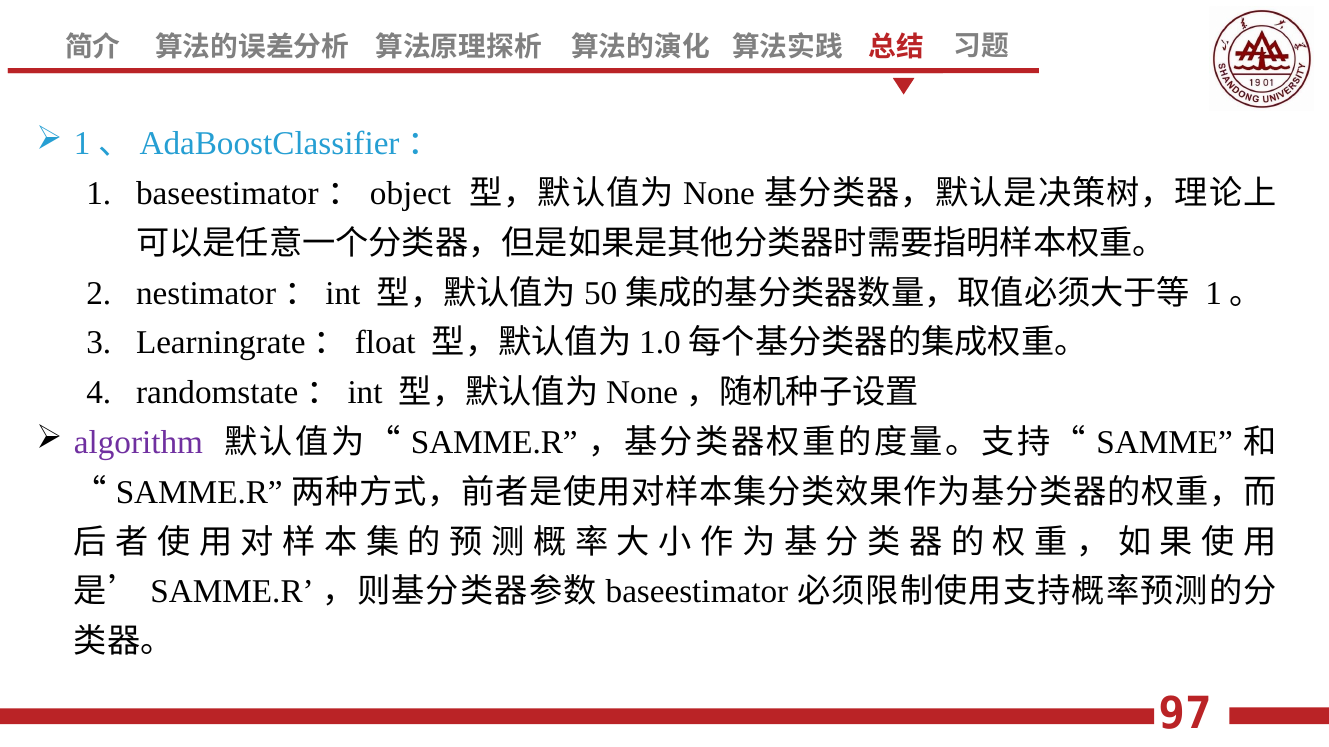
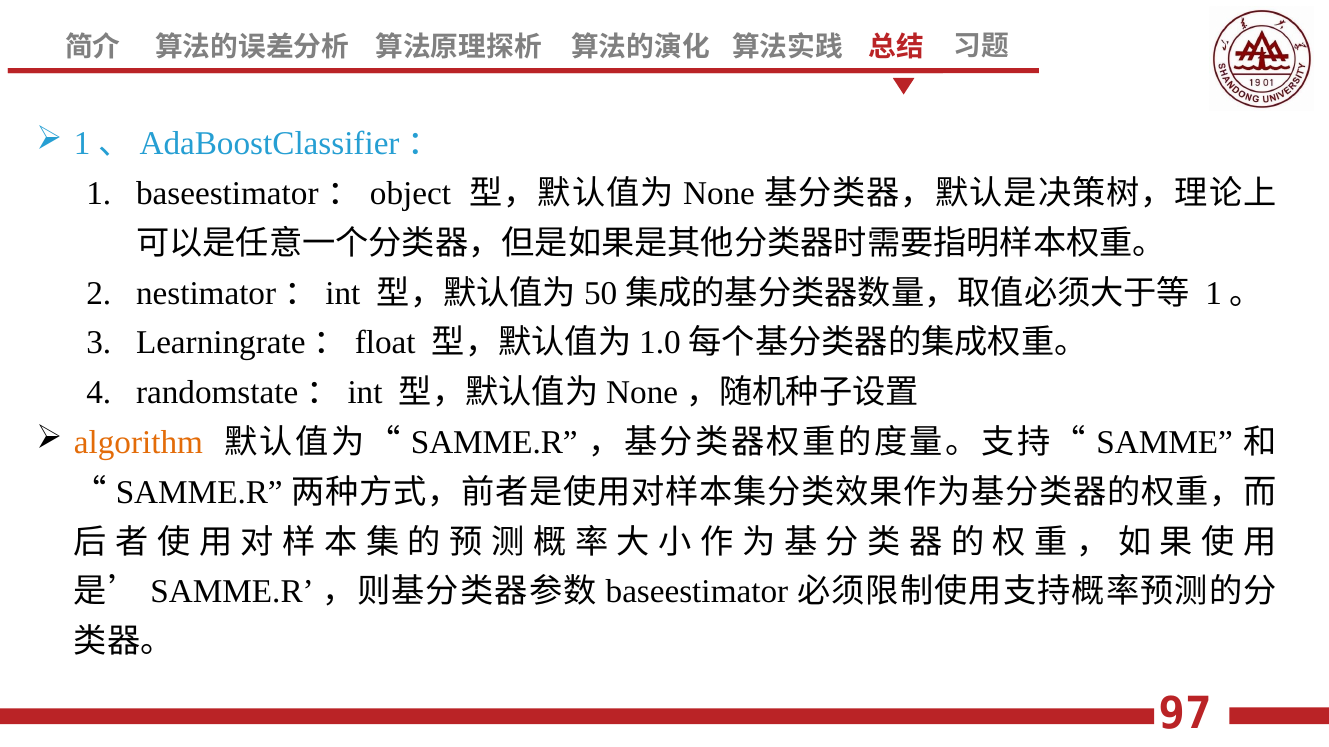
algorithm colour: purple -> orange (138, 443)
